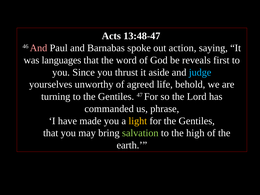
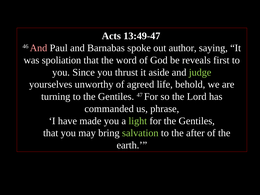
13:48-47: 13:48-47 -> 13:49-47 (142, 36)
action: action -> author (183, 48)
languages: languages -> spoliation (61, 60)
judge colour: light blue -> light green (200, 72)
light colour: yellow -> light green (138, 121)
high: high -> after (195, 133)
